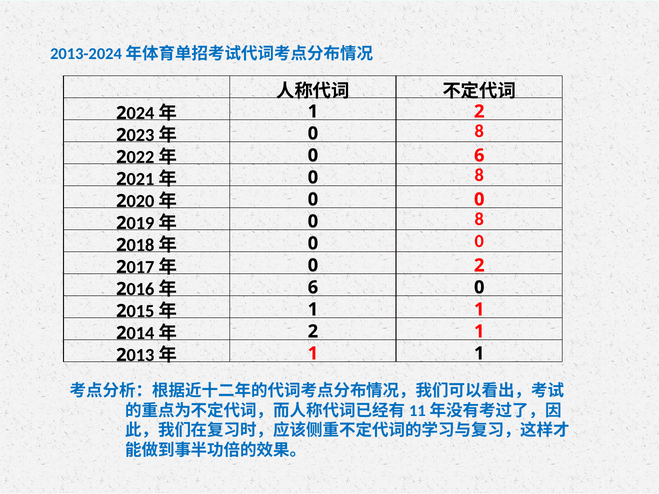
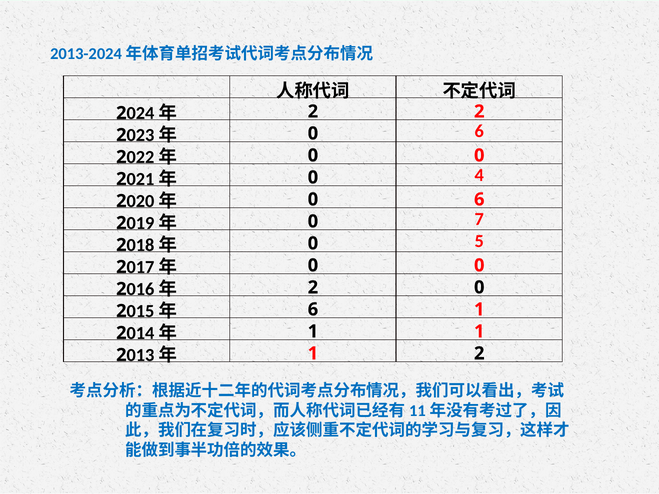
1: 1 -> 2 (313, 112)
8: 8 -> 6 (479, 131)
6: 6 -> 0 (479, 156)
8: 8 -> 4 (479, 175)
0: 0 -> 6 (479, 200)
8: 8 -> 7 (479, 219)
0: 0 -> 5 (479, 241)
2: 2 -> 0 (479, 266)
6: 6 -> 2 (313, 288)
1: 1 -> 6 (313, 310)
2: 2 -> 1 (313, 332)
1: 1 -> 2 (479, 354)
